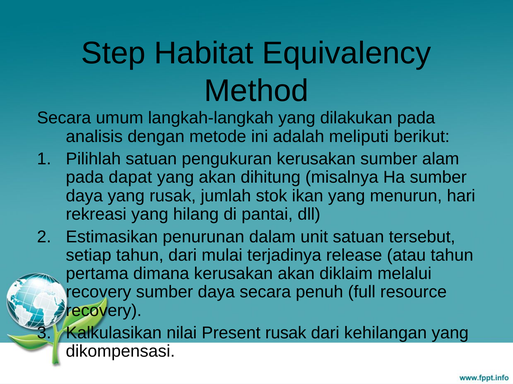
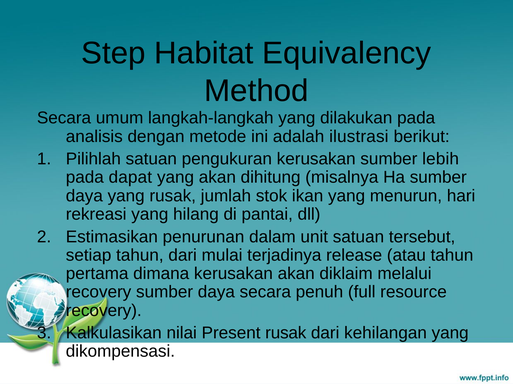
meliputi: meliputi -> ilustrasi (359, 137)
alam: alam -> lebih (441, 159)
